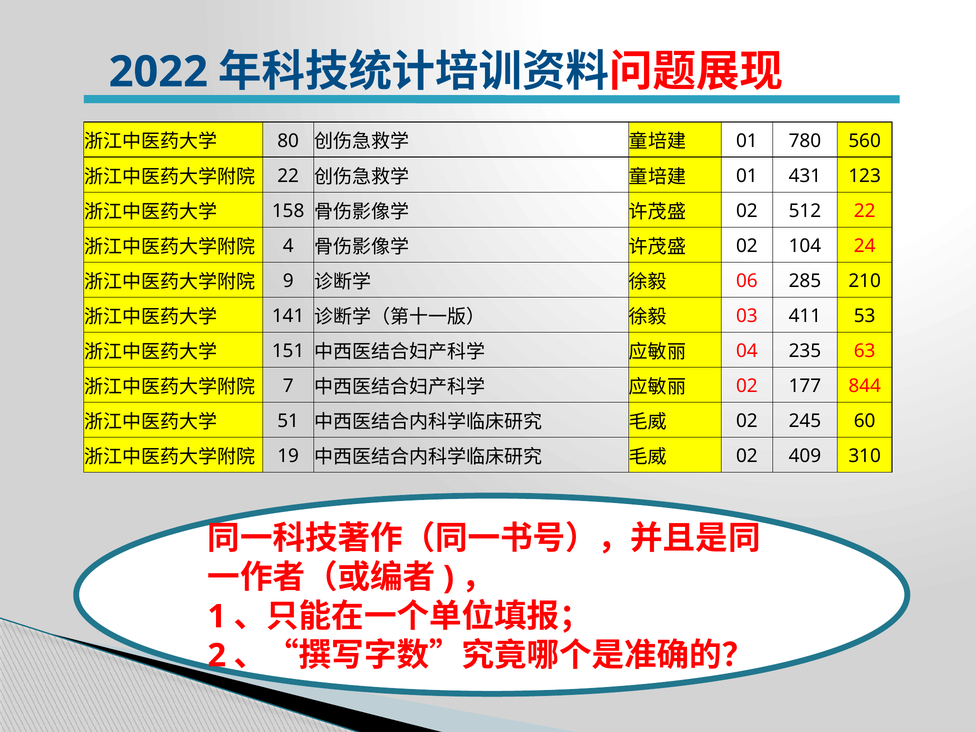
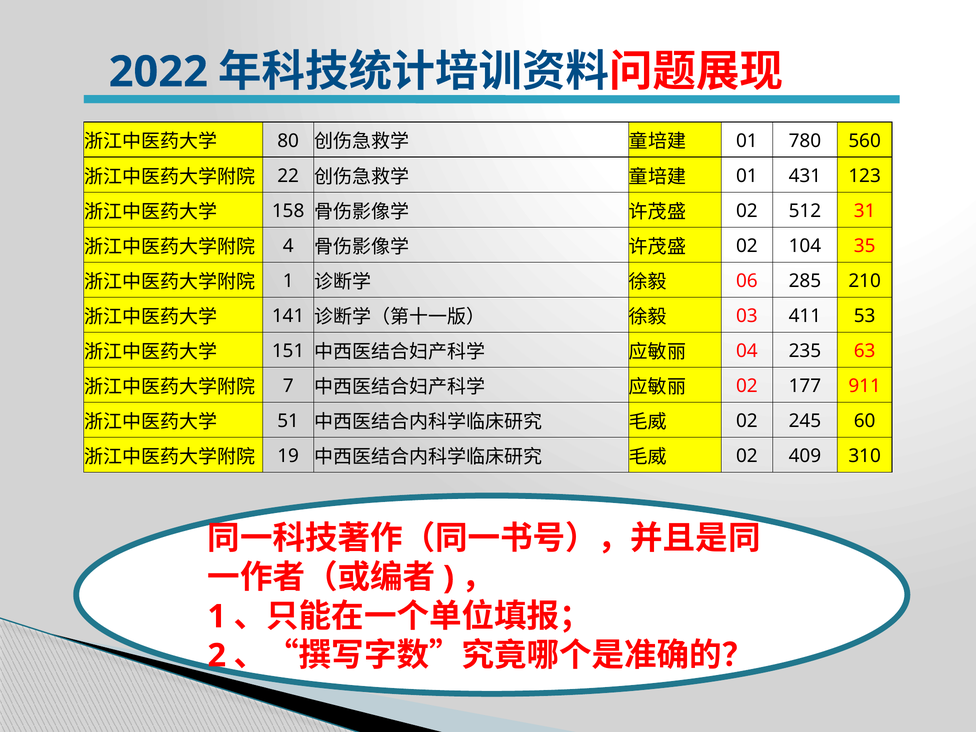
512 22: 22 -> 31 (865, 211)
24: 24 -> 35 (865, 246)
9: 9 -> 1 (288, 281)
844: 844 -> 911 (865, 386)
